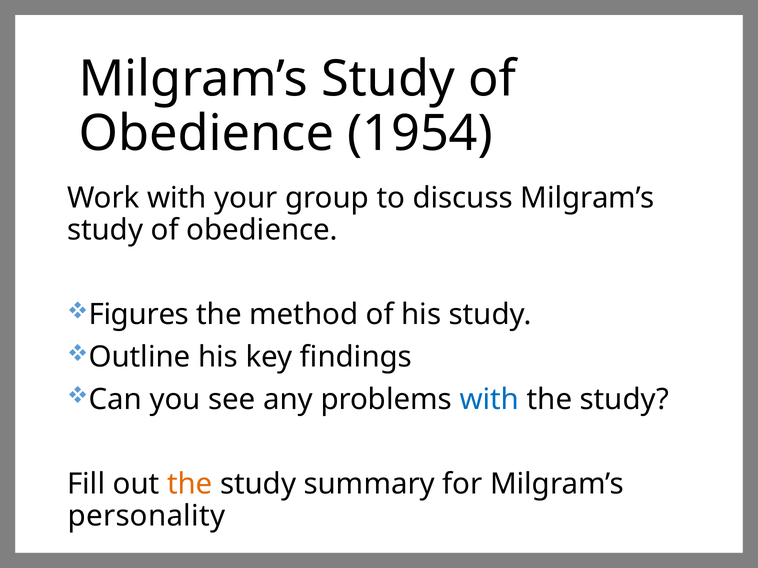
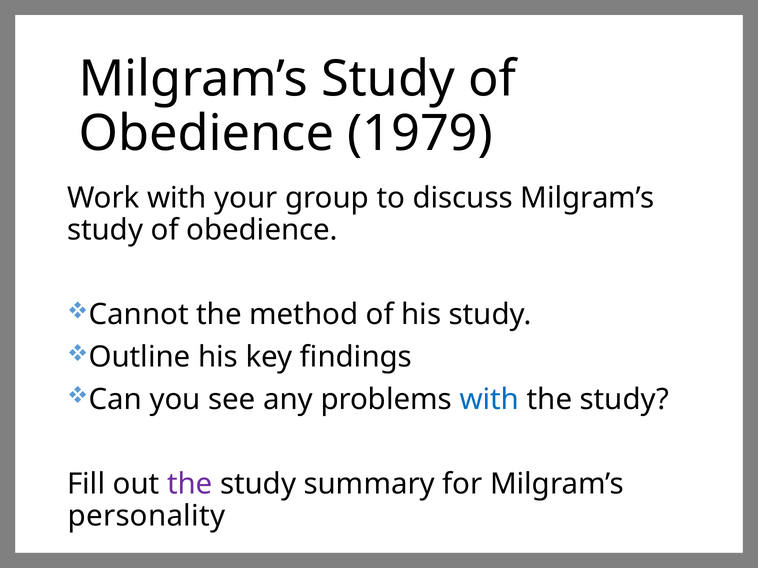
1954: 1954 -> 1979 (420, 134)
Figures: Figures -> Cannot (139, 315)
the colour: orange -> purple (190, 484)
